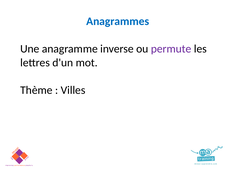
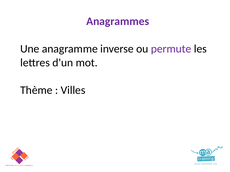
Anagrammes colour: blue -> purple (118, 21)
